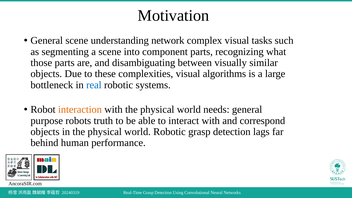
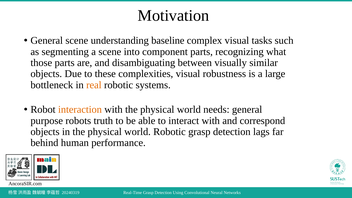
network: network -> baseline (168, 41)
algorithms: algorithms -> robustness (224, 74)
real colour: blue -> orange (94, 85)
